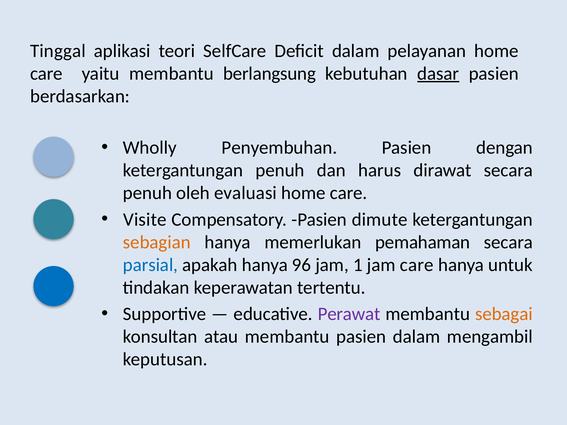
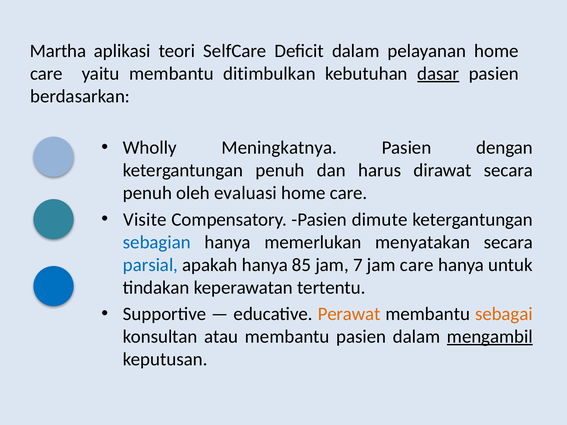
Tinggal: Tinggal -> Martha (58, 51)
berlangsung: berlangsung -> ditimbulkan (269, 74)
Penyembuhan: Penyembuhan -> Meningkatnya (279, 148)
sebagian colour: orange -> blue (157, 242)
pemahaman: pemahaman -> menyatakan (423, 242)
96: 96 -> 85 (302, 265)
1: 1 -> 7 (358, 265)
Perawat colour: purple -> orange (349, 314)
mengambil underline: none -> present (490, 337)
